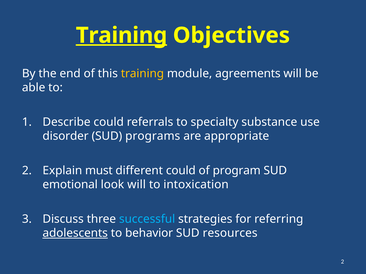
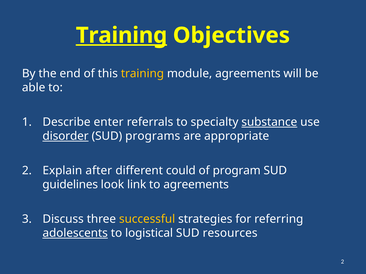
Describe could: could -> enter (109, 122)
substance underline: none -> present (269, 122)
disorder underline: none -> present (66, 136)
must: must -> after (99, 171)
emotional: emotional -> guidelines (70, 185)
look will: will -> link (137, 185)
to intoxication: intoxication -> agreements (196, 185)
successful colour: light blue -> yellow (147, 219)
behavior: behavior -> logistical (149, 233)
